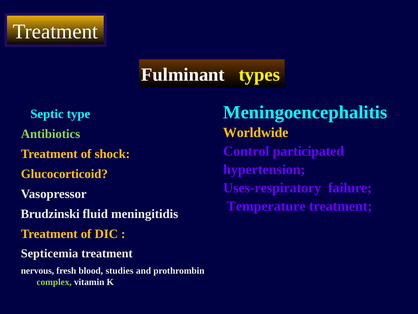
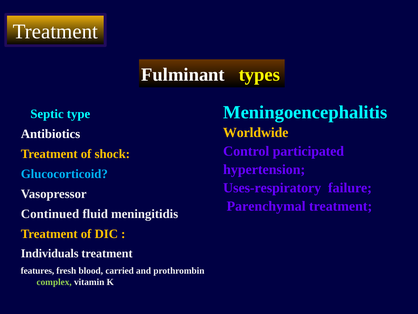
Antibiotics colour: light green -> white (51, 134)
Glucocorticoid colour: yellow -> light blue (64, 174)
Temperature: Temperature -> Parenchymal (266, 206)
Brudzinski: Brudzinski -> Continued (50, 214)
Septicemia: Septicemia -> Individuals (50, 253)
nervous: nervous -> features (37, 270)
studies: studies -> carried (120, 270)
